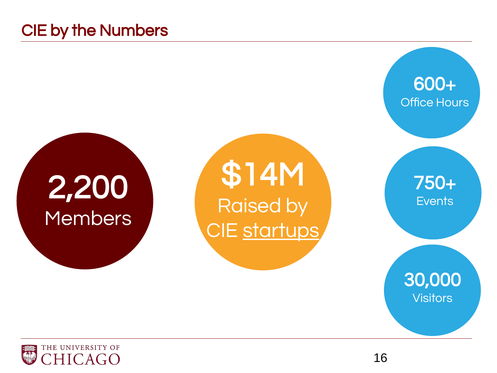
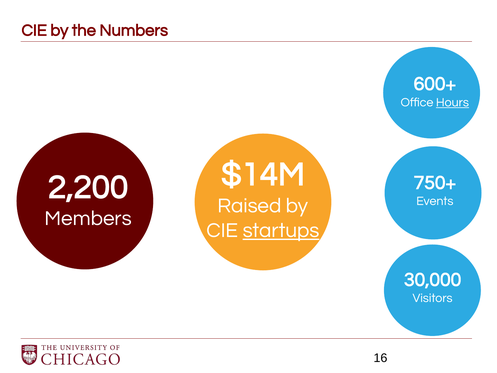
Hours underline: none -> present (452, 102)
